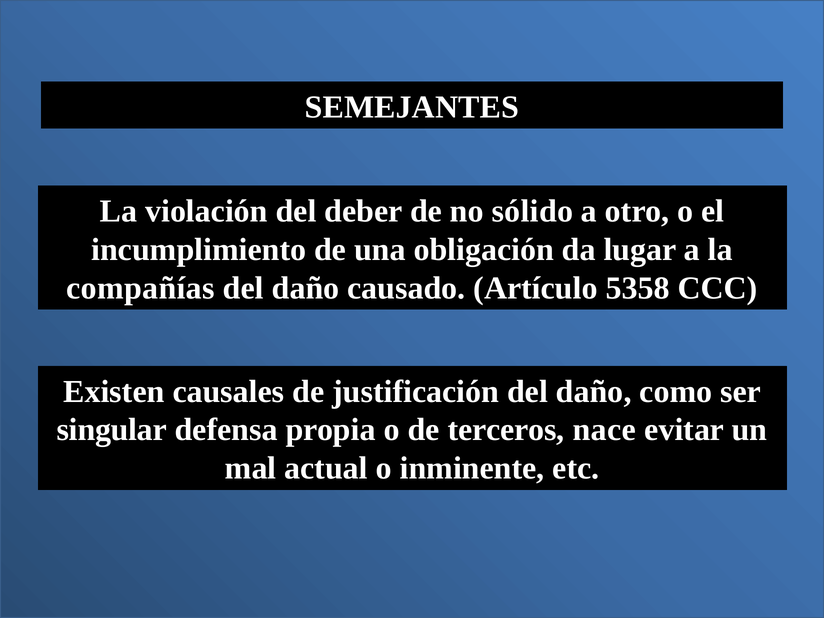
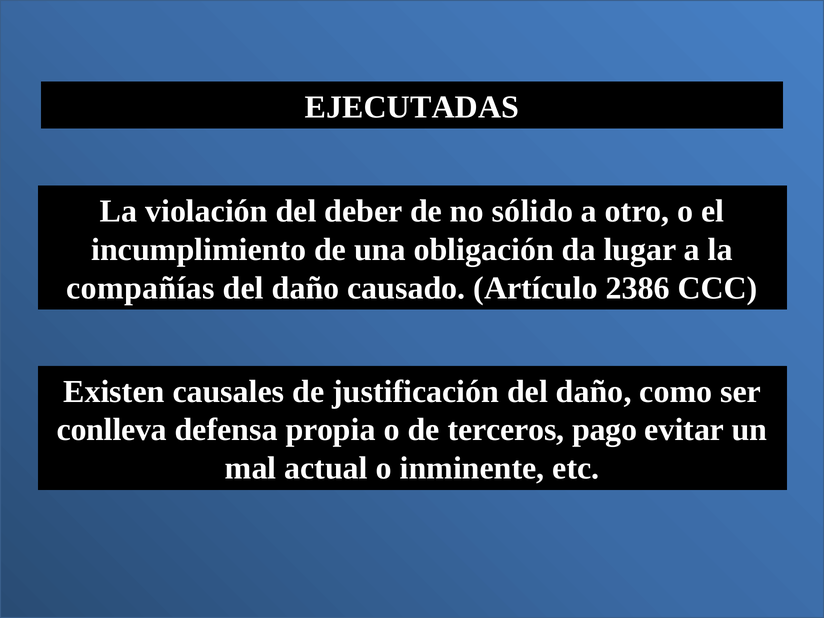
SEMEJANTES: SEMEJANTES -> EJECUTADAS (412, 107)
5358: 5358 -> 2386 (638, 288)
singular: singular -> conlleva (112, 430)
nace: nace -> pago (605, 430)
